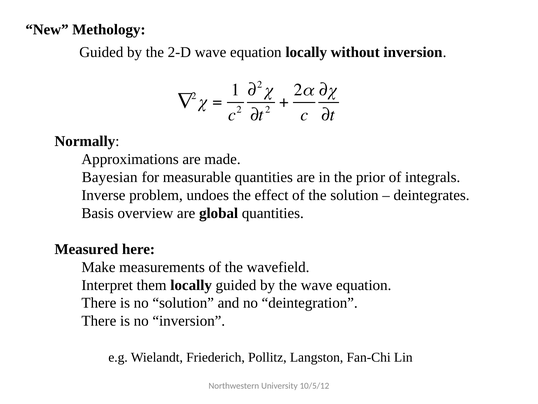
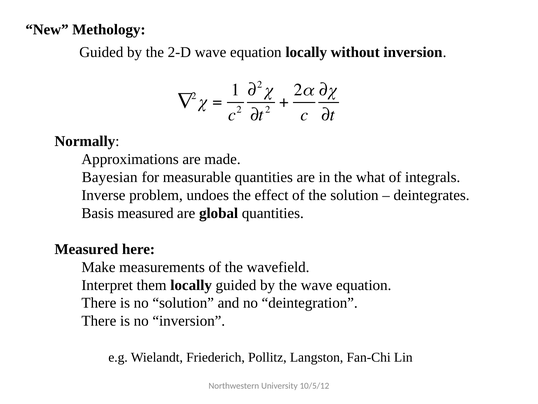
prior: prior -> what (371, 177)
Basis overview: overview -> measured (145, 213)
